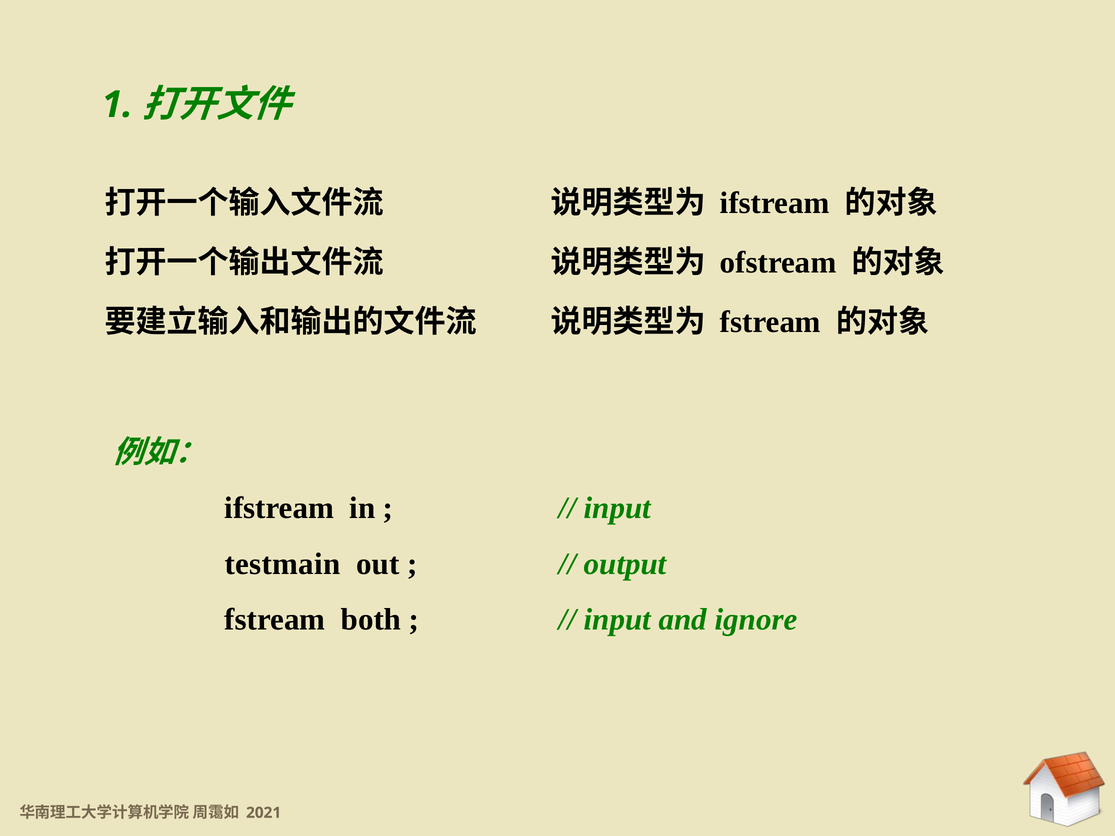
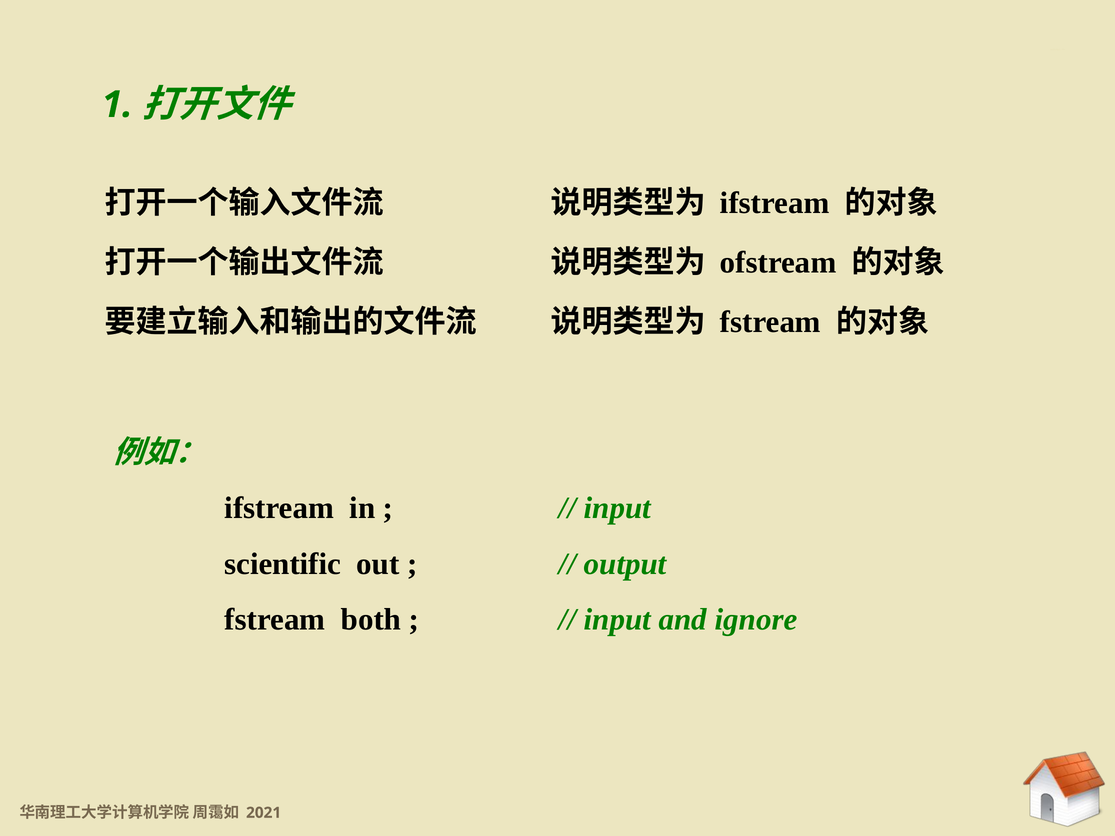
testmain: testmain -> scientific (283, 564)
